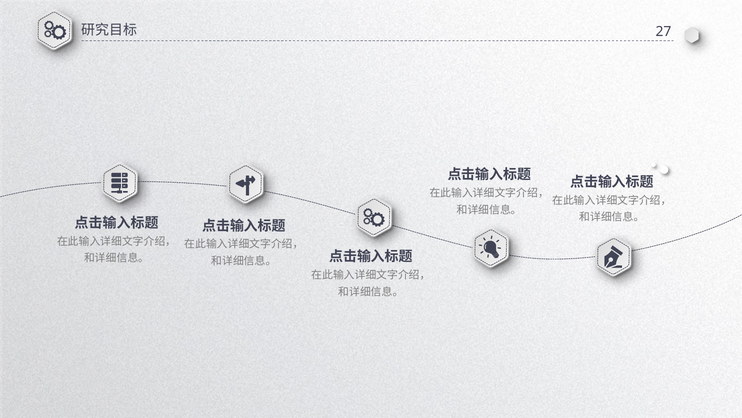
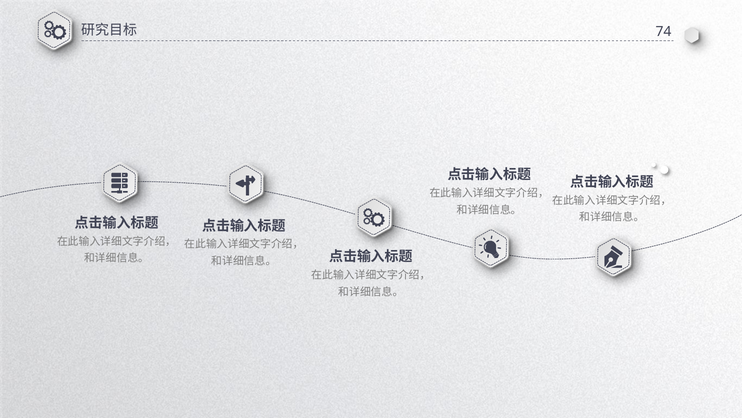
27: 27 -> 74 (664, 32)
